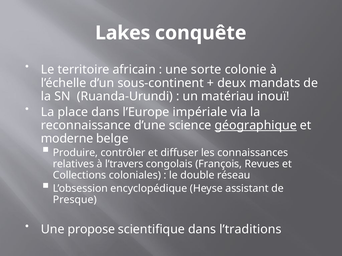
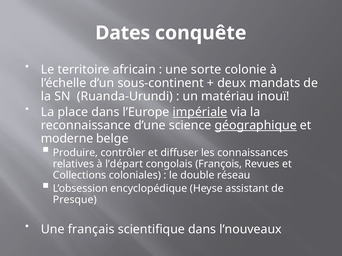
Lakes: Lakes -> Dates (123, 33)
impériale underline: none -> present (200, 112)
l’travers: l’travers -> l’départ (124, 164)
propose: propose -> français (91, 230)
l’traditions: l’traditions -> l’nouveaux (251, 230)
